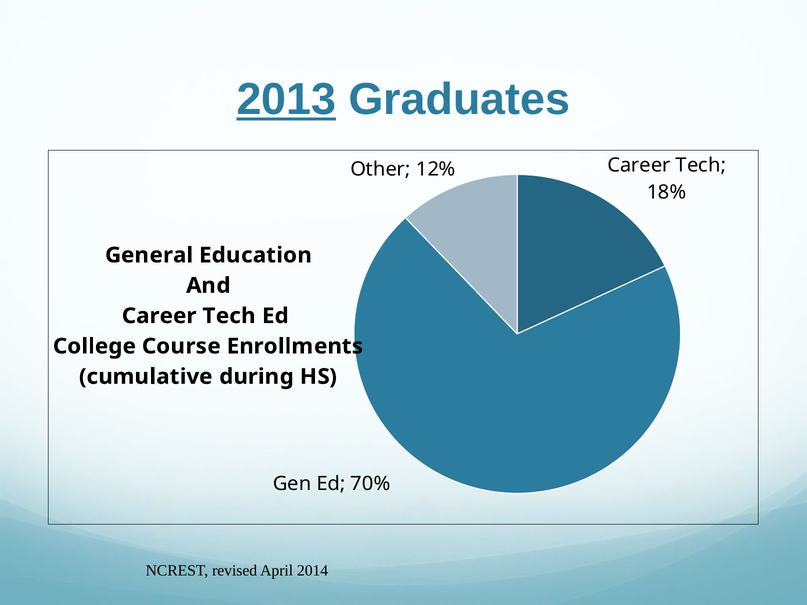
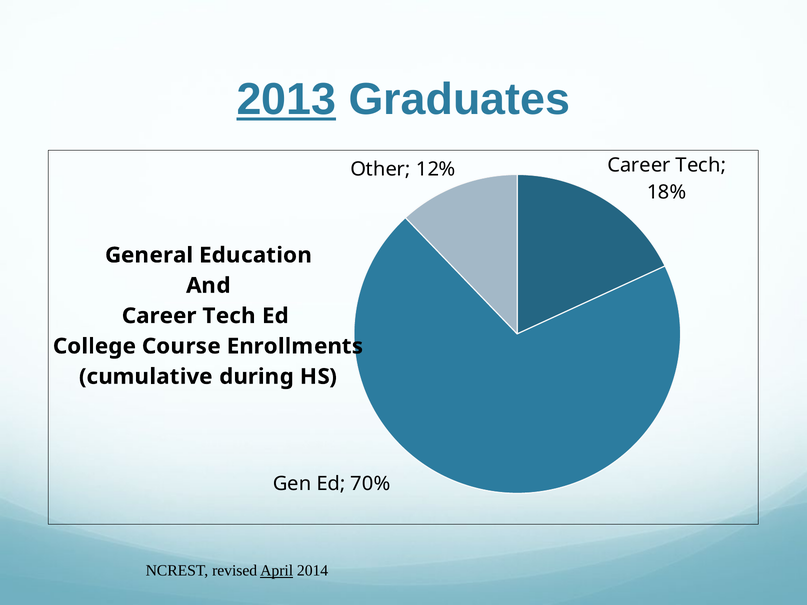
April underline: none -> present (277, 571)
